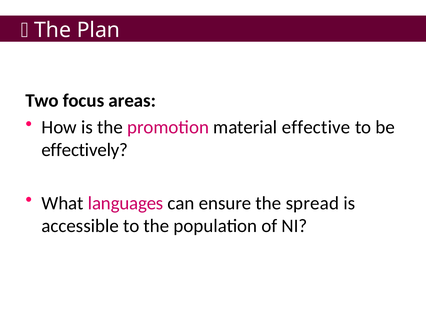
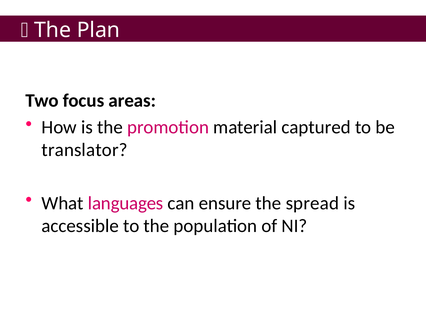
effective: effective -> captured (316, 127)
effectively: effectively -> translator (85, 150)
